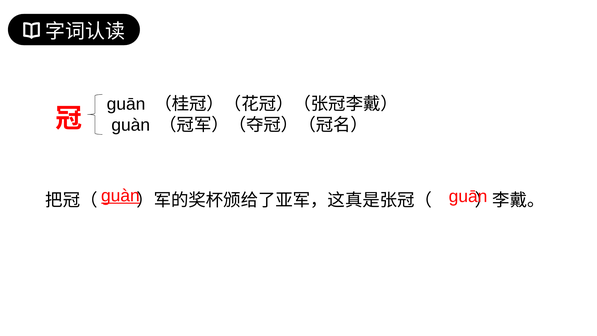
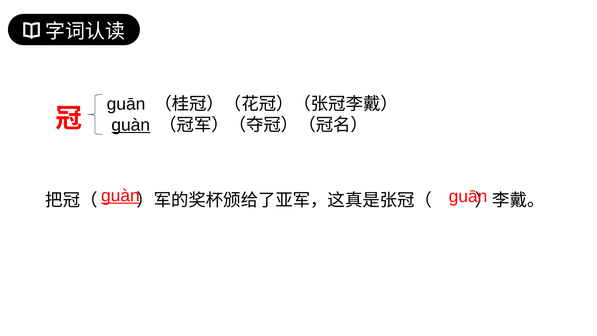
ɡuàn underline: none -> present (131, 125)
